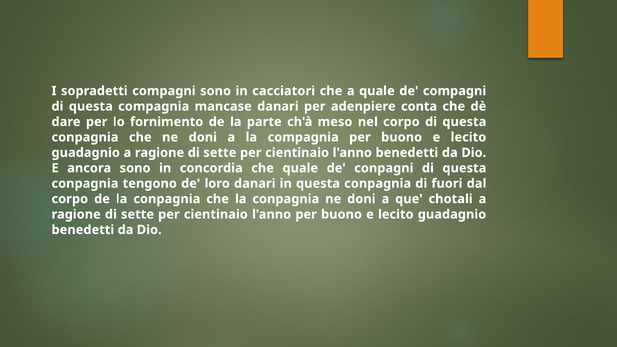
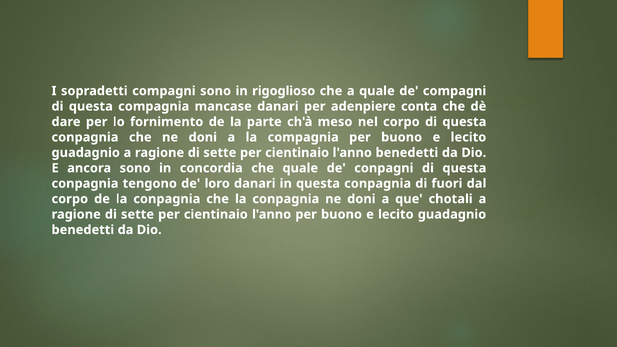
cacciatori: cacciatori -> rigoglioso (284, 91)
